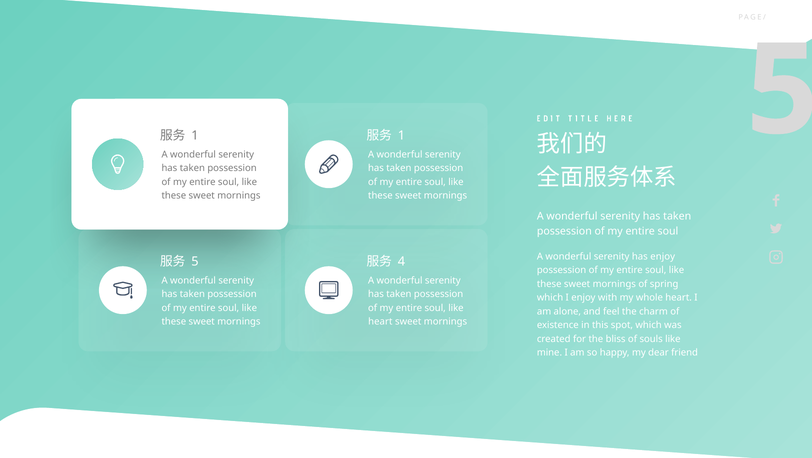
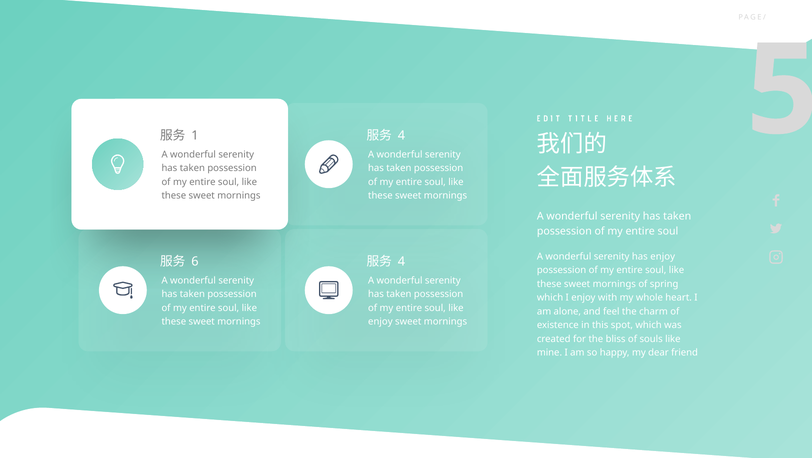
1: 1 -> 4 (402, 135)
5: 5 -> 6 (195, 261)
heart: heart -> enjoy (380, 321)
